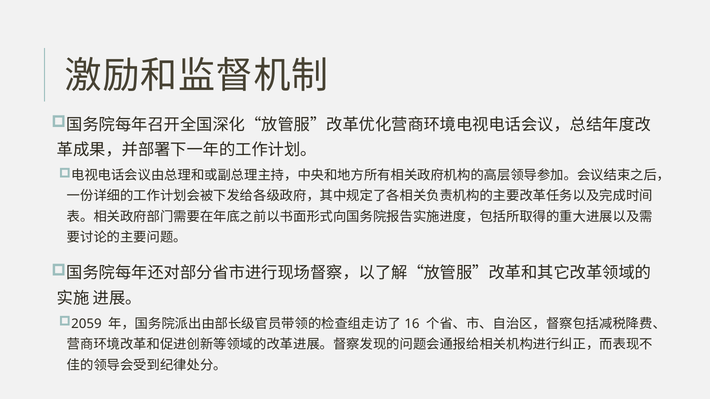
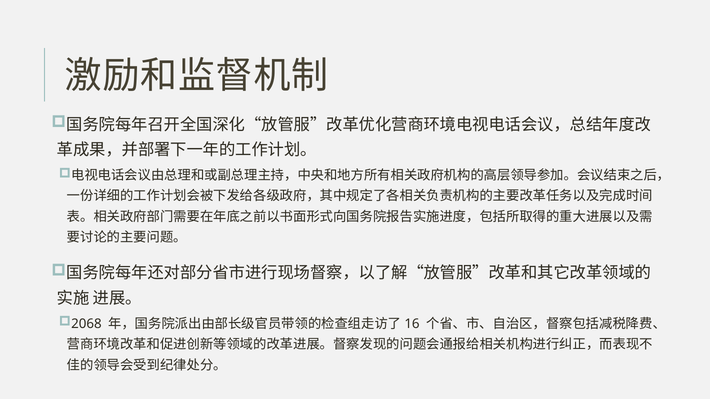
2059: 2059 -> 2068 (86, 324)
